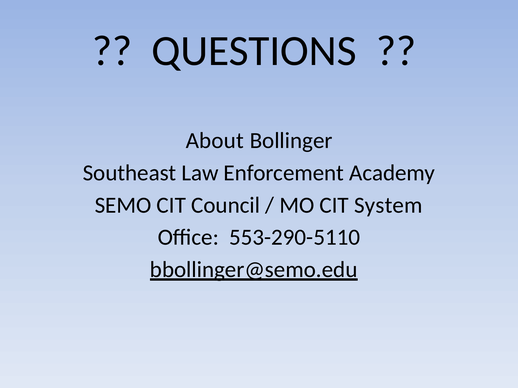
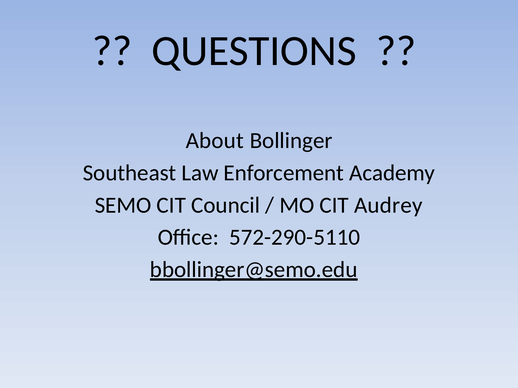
System: System -> Audrey (388, 205)
553-290-5110: 553-290-5110 -> 572-290-5110 (295, 238)
